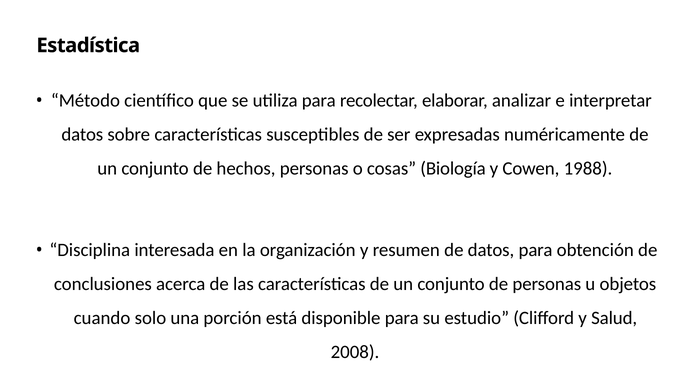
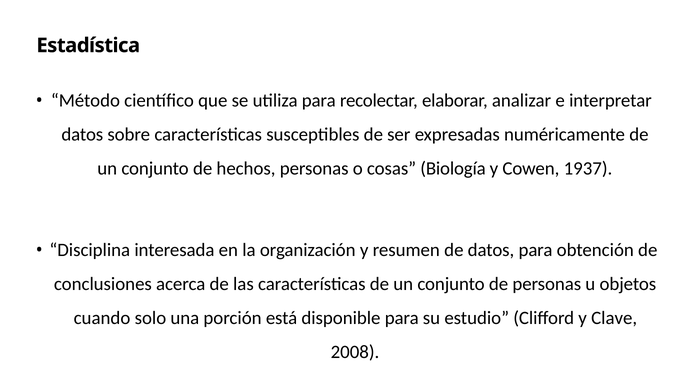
1988: 1988 -> 1937 (588, 169)
Salud: Salud -> Clave (614, 318)
